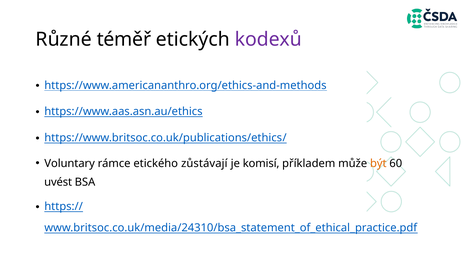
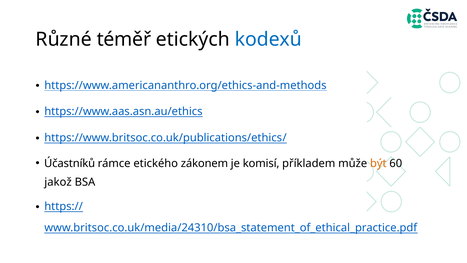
kodexů colour: purple -> blue (268, 39)
Voluntary: Voluntary -> Účastníků (70, 163)
zůstávají: zůstávají -> zákonem (204, 163)
uvést: uvést -> jakož (58, 182)
